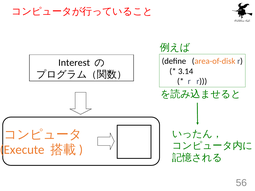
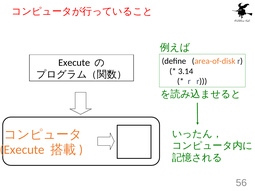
Interest: Interest -> Execute (74, 63)
